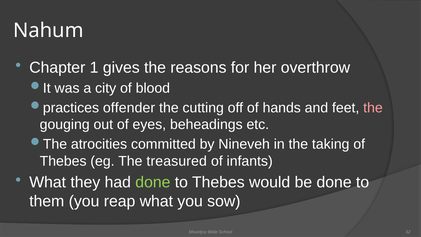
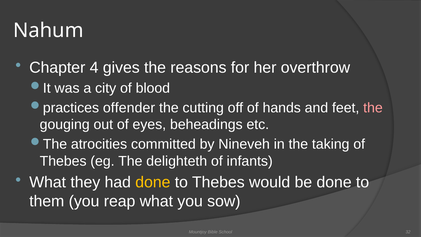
1: 1 -> 4 (94, 67)
treasured: treasured -> delighteth (177, 161)
done colour: light green -> yellow (153, 182)
